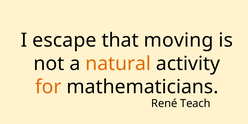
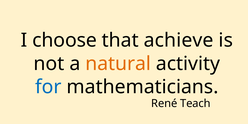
escape: escape -> choose (65, 40)
moving: moving -> achieve (179, 40)
for colour: orange -> blue (48, 87)
